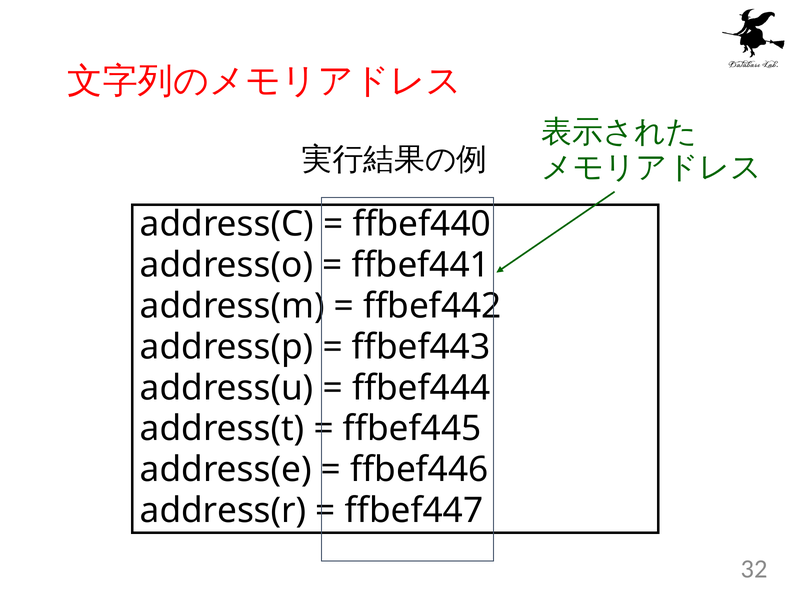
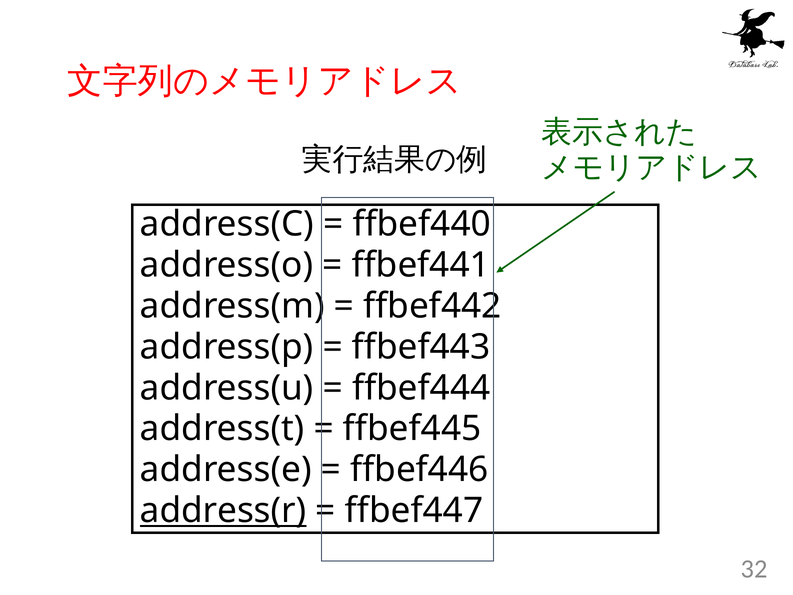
address(r underline: none -> present (223, 510)
